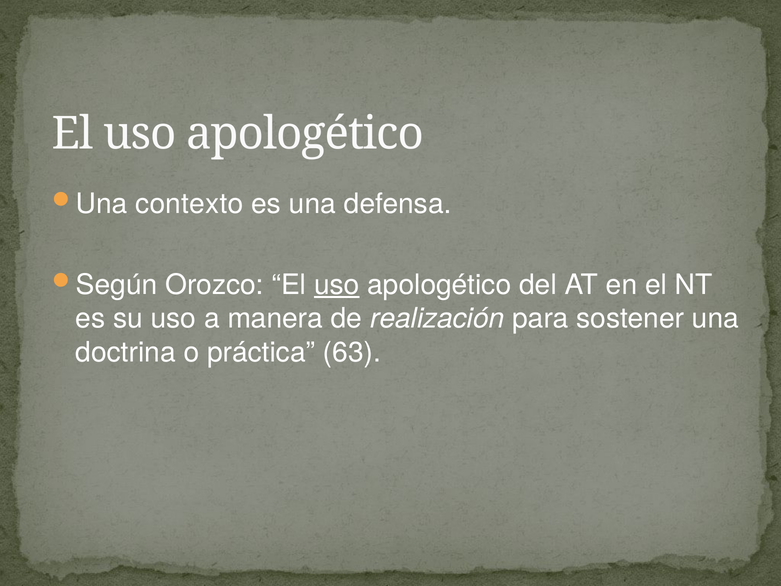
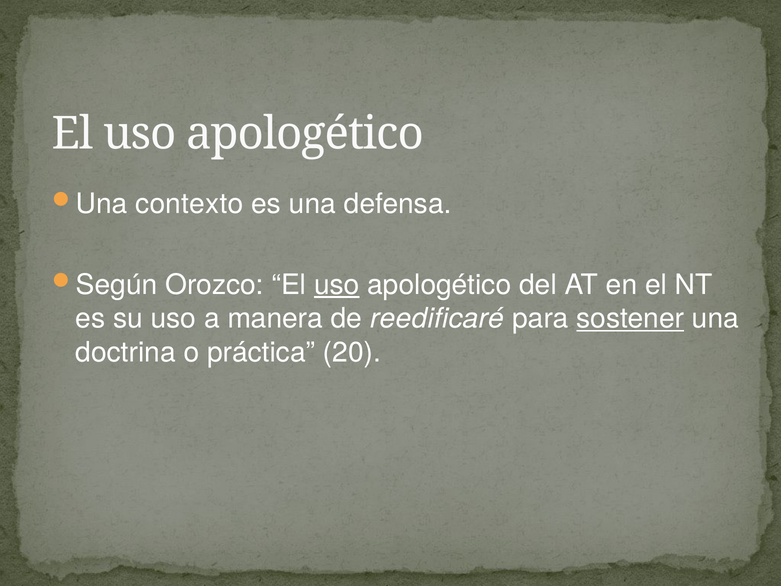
realización: realización -> reedificaré (437, 319)
sostener underline: none -> present (630, 319)
63: 63 -> 20 (352, 352)
